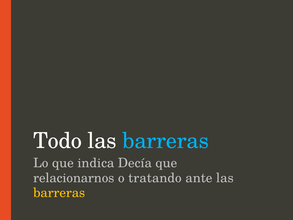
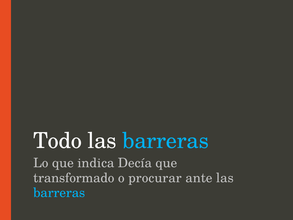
relacionarnos: relacionarnos -> transformado (74, 178)
tratando: tratando -> procurar (155, 178)
barreras colour: yellow -> light blue (59, 193)
